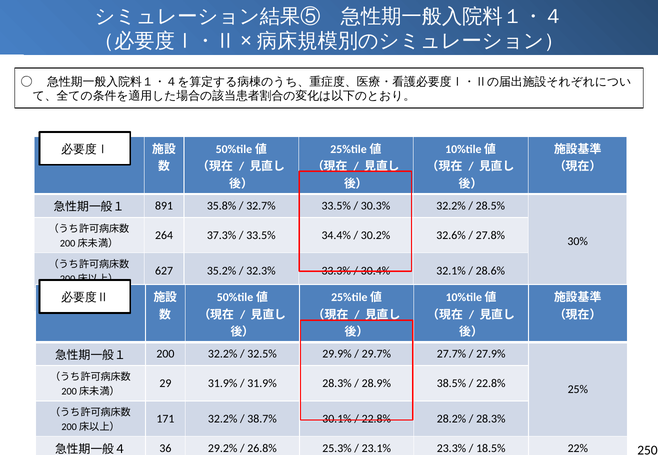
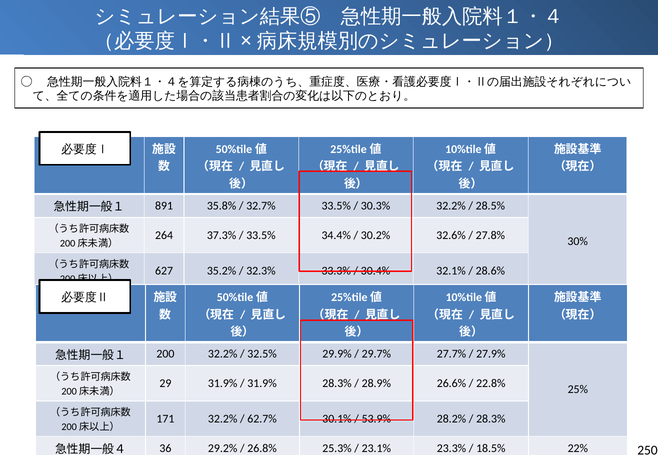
38.5%: 38.5% -> 26.6% (451, 384)
38.7%: 38.7% -> 62.7% (262, 419)
22.8%: 22.8% -> 53.9% (376, 419)
